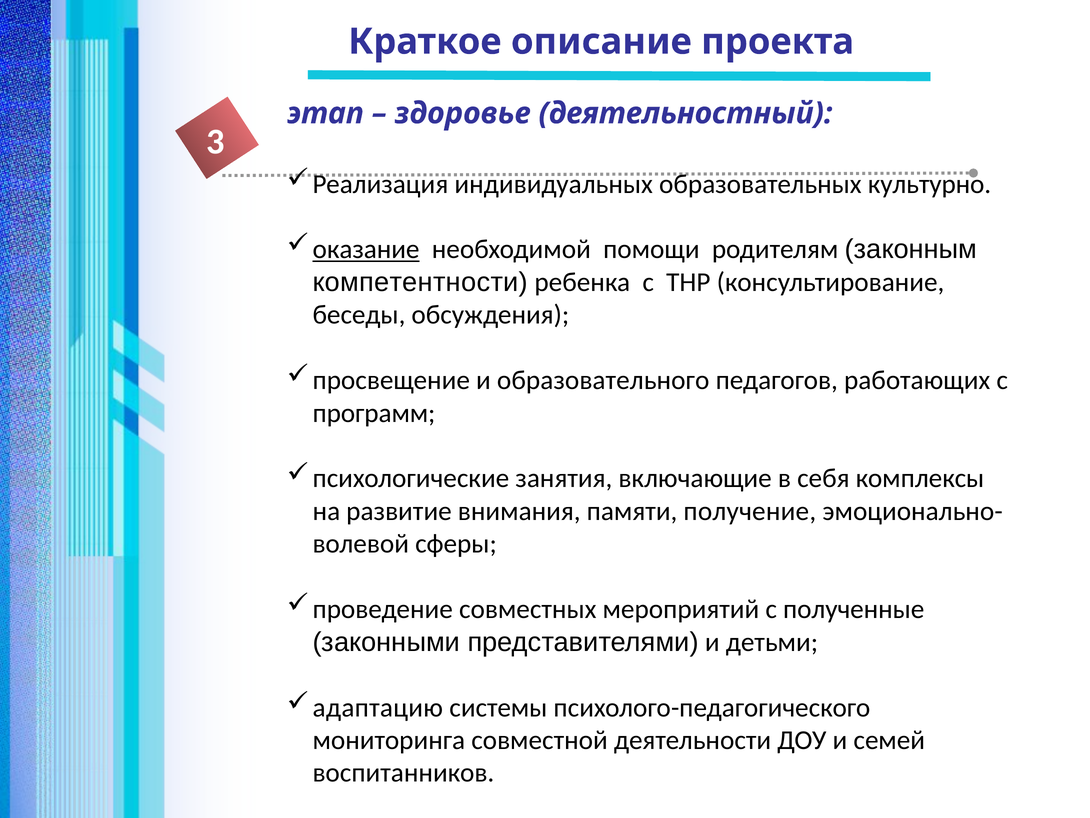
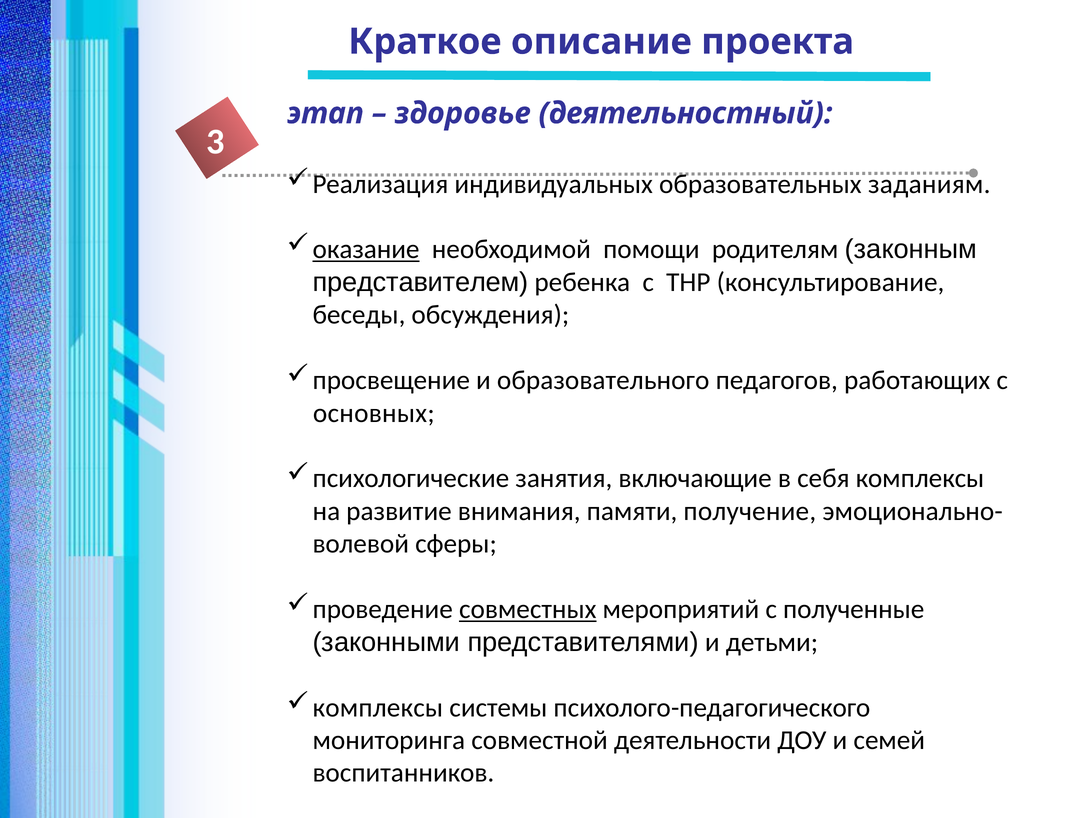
культурно: культурно -> заданиям (929, 184)
компетентности: компетентности -> представителем (421, 282)
программ: программ -> основных (374, 413)
совместных underline: none -> present (528, 609)
адаптацию: адаптацию -> комплексы (378, 707)
